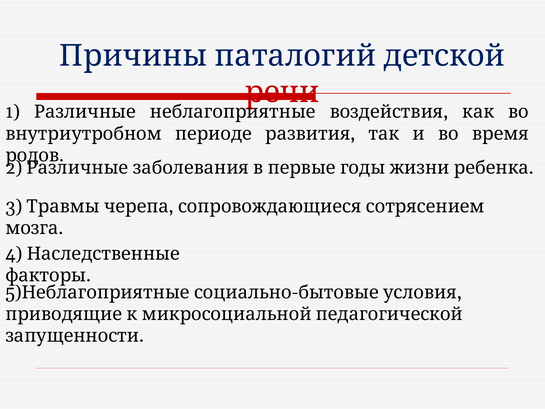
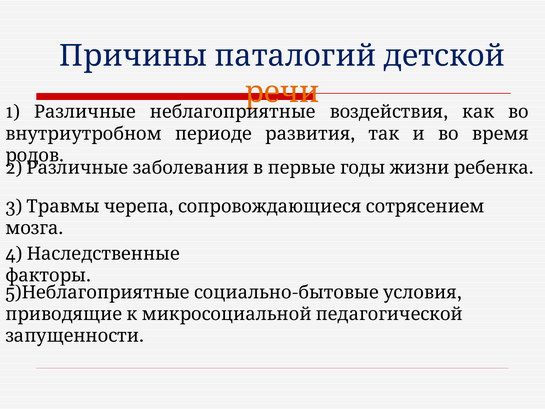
речи colour: red -> orange (282, 92)
